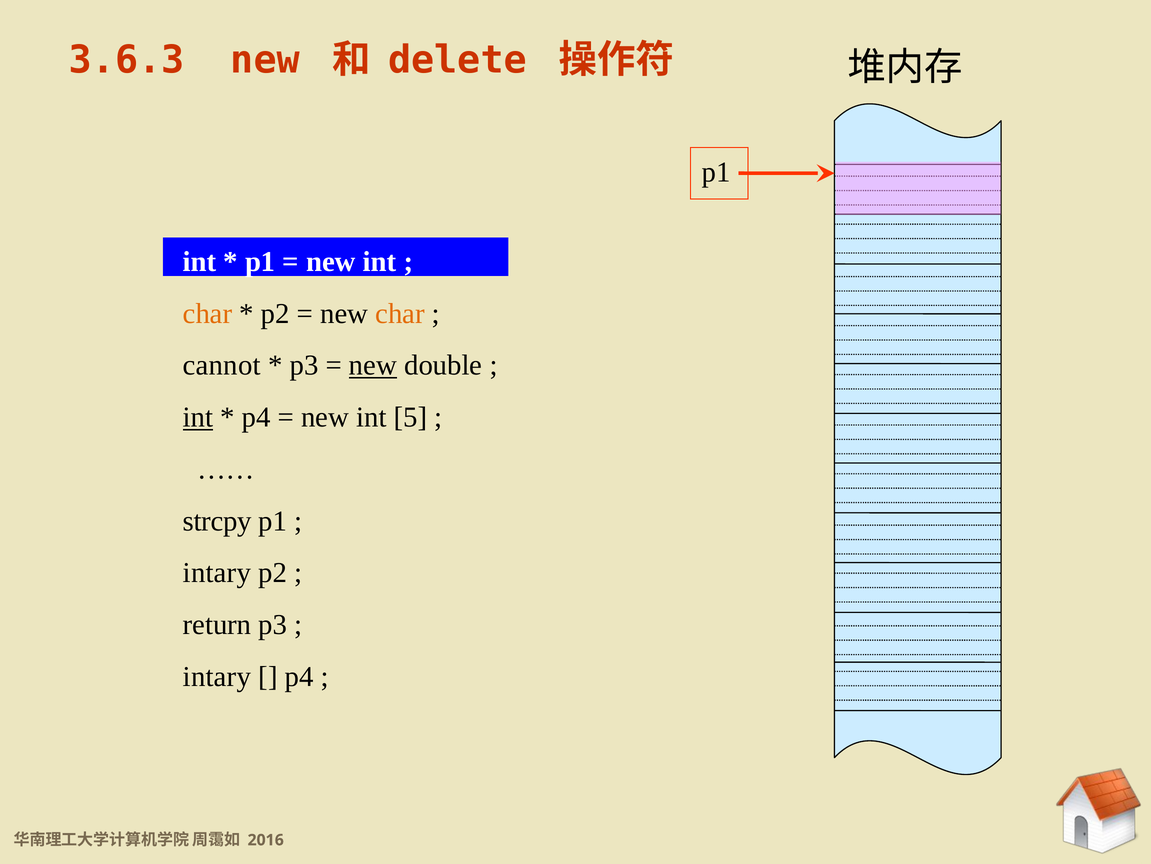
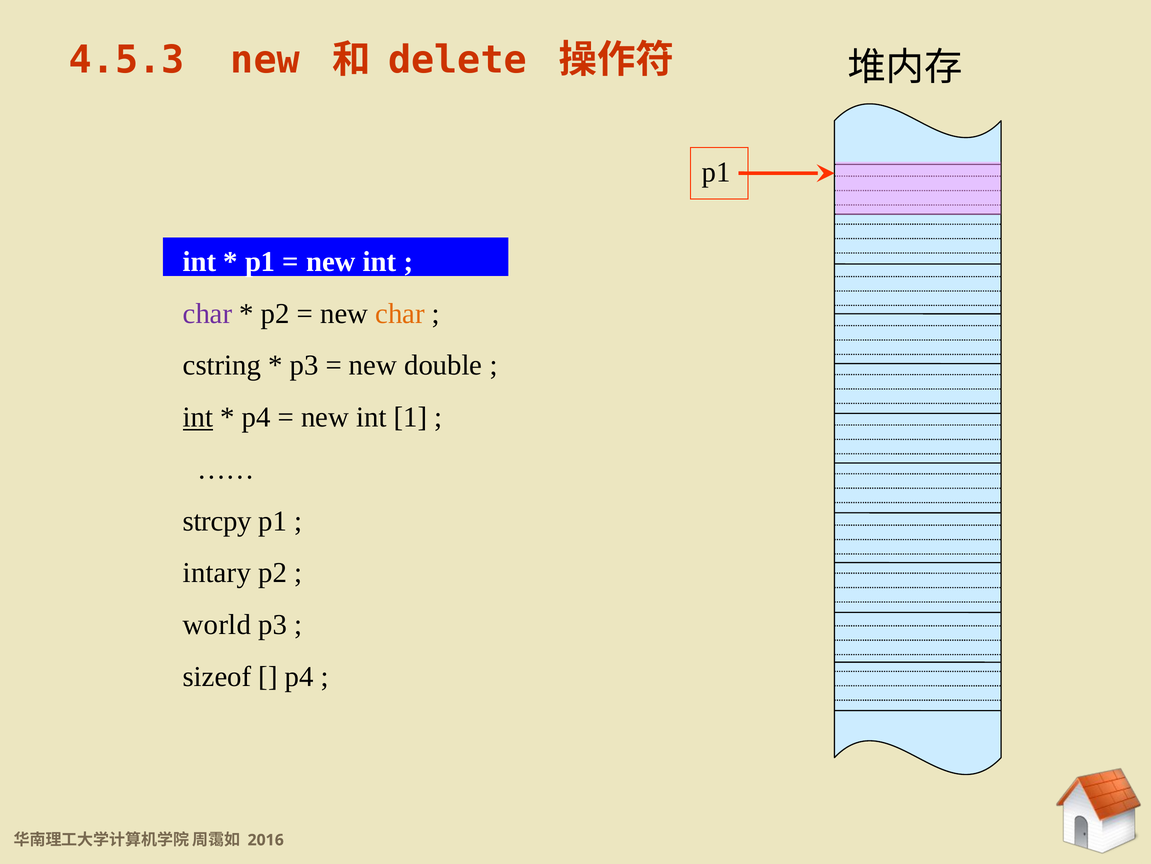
3.6.3: 3.6.3 -> 4.5.3 (127, 60)
char colour: orange -> purple (208, 313)
cannot: cannot -> cstring (222, 365)
new underline: present -> none (373, 365)
5: 5 -> 1 (411, 417)
return: return -> world (217, 624)
intary: intary -> sizeof (217, 676)
